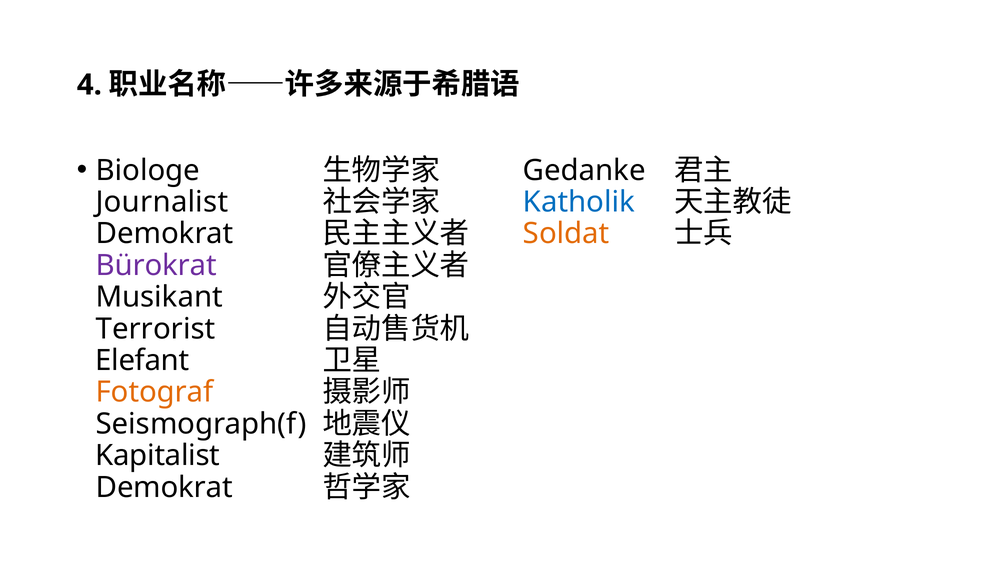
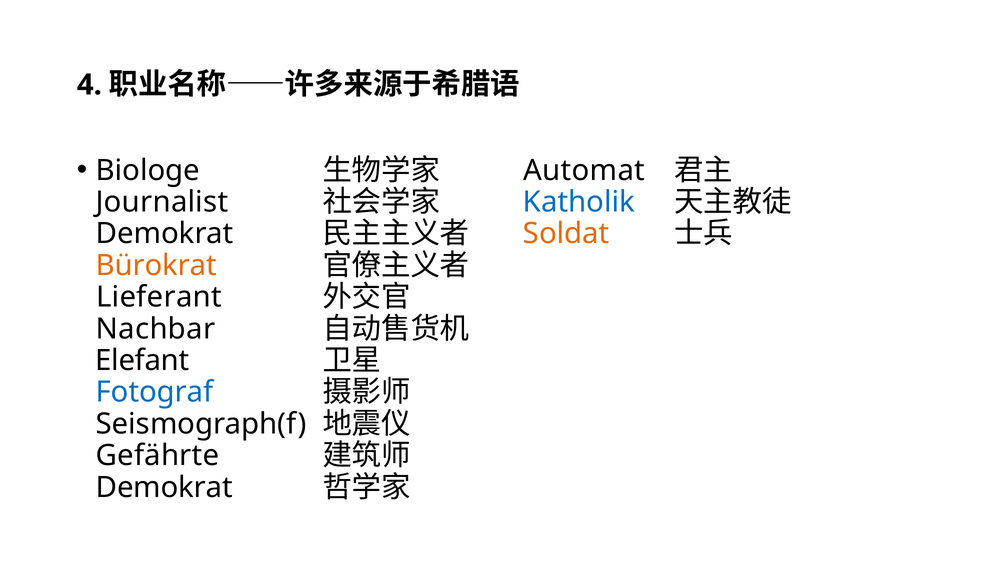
Gedanke: Gedanke -> Automat (584, 170)
Bürokrat colour: purple -> orange (156, 265)
Musikant: Musikant -> Lieferant (159, 297)
Terrorist: Terrorist -> Nachbar (155, 329)
Fotograf colour: orange -> blue (155, 392)
Kapitalist: Kapitalist -> Gefährte (157, 456)
